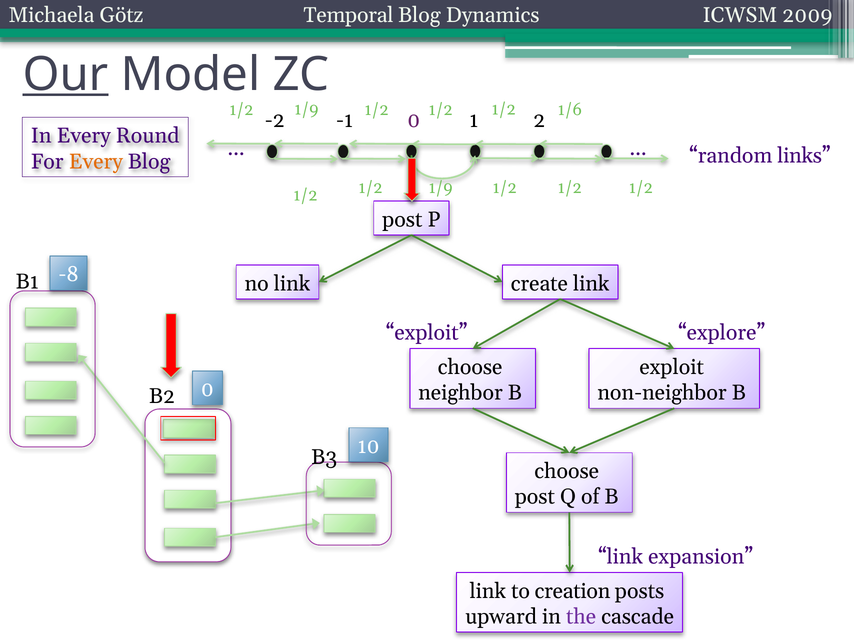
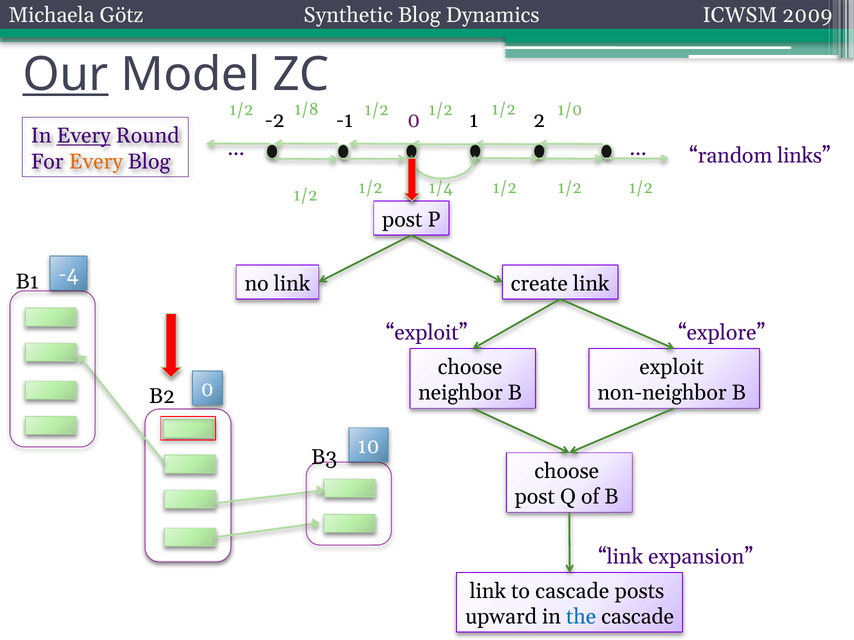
Temporal: Temporal -> Synthetic (348, 15)
1/9: 1/9 -> 1/8 (307, 110)
1/6: 1/6 -> 1/0 (570, 110)
Every underline: none -> present (84, 136)
1/9: 1/9 -> 1/4 (441, 188)
-8: -8 -> -4 (69, 275)
to creation: creation -> cascade (572, 591)
the colour: purple -> blue (581, 617)
